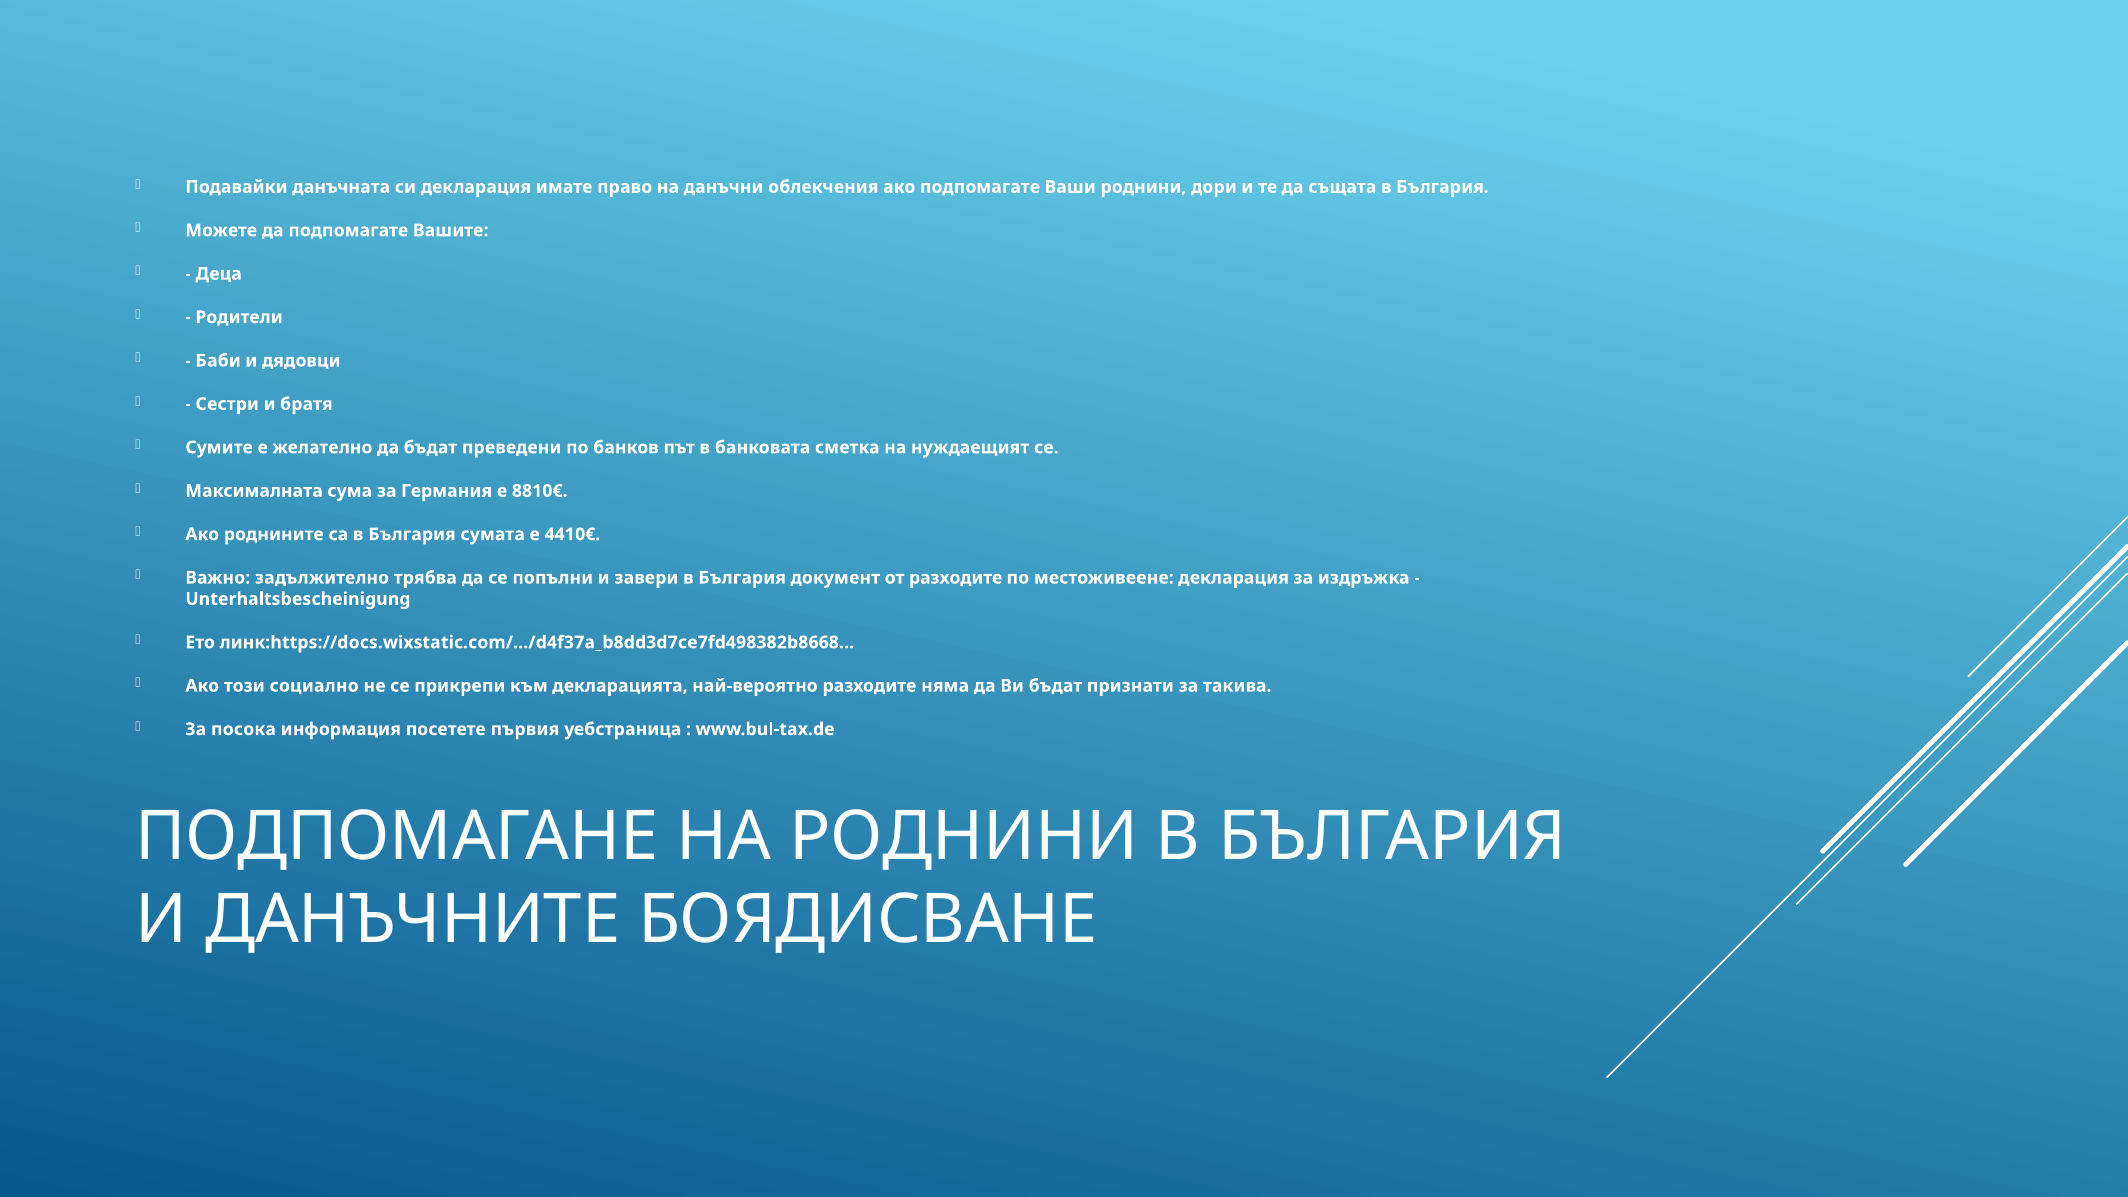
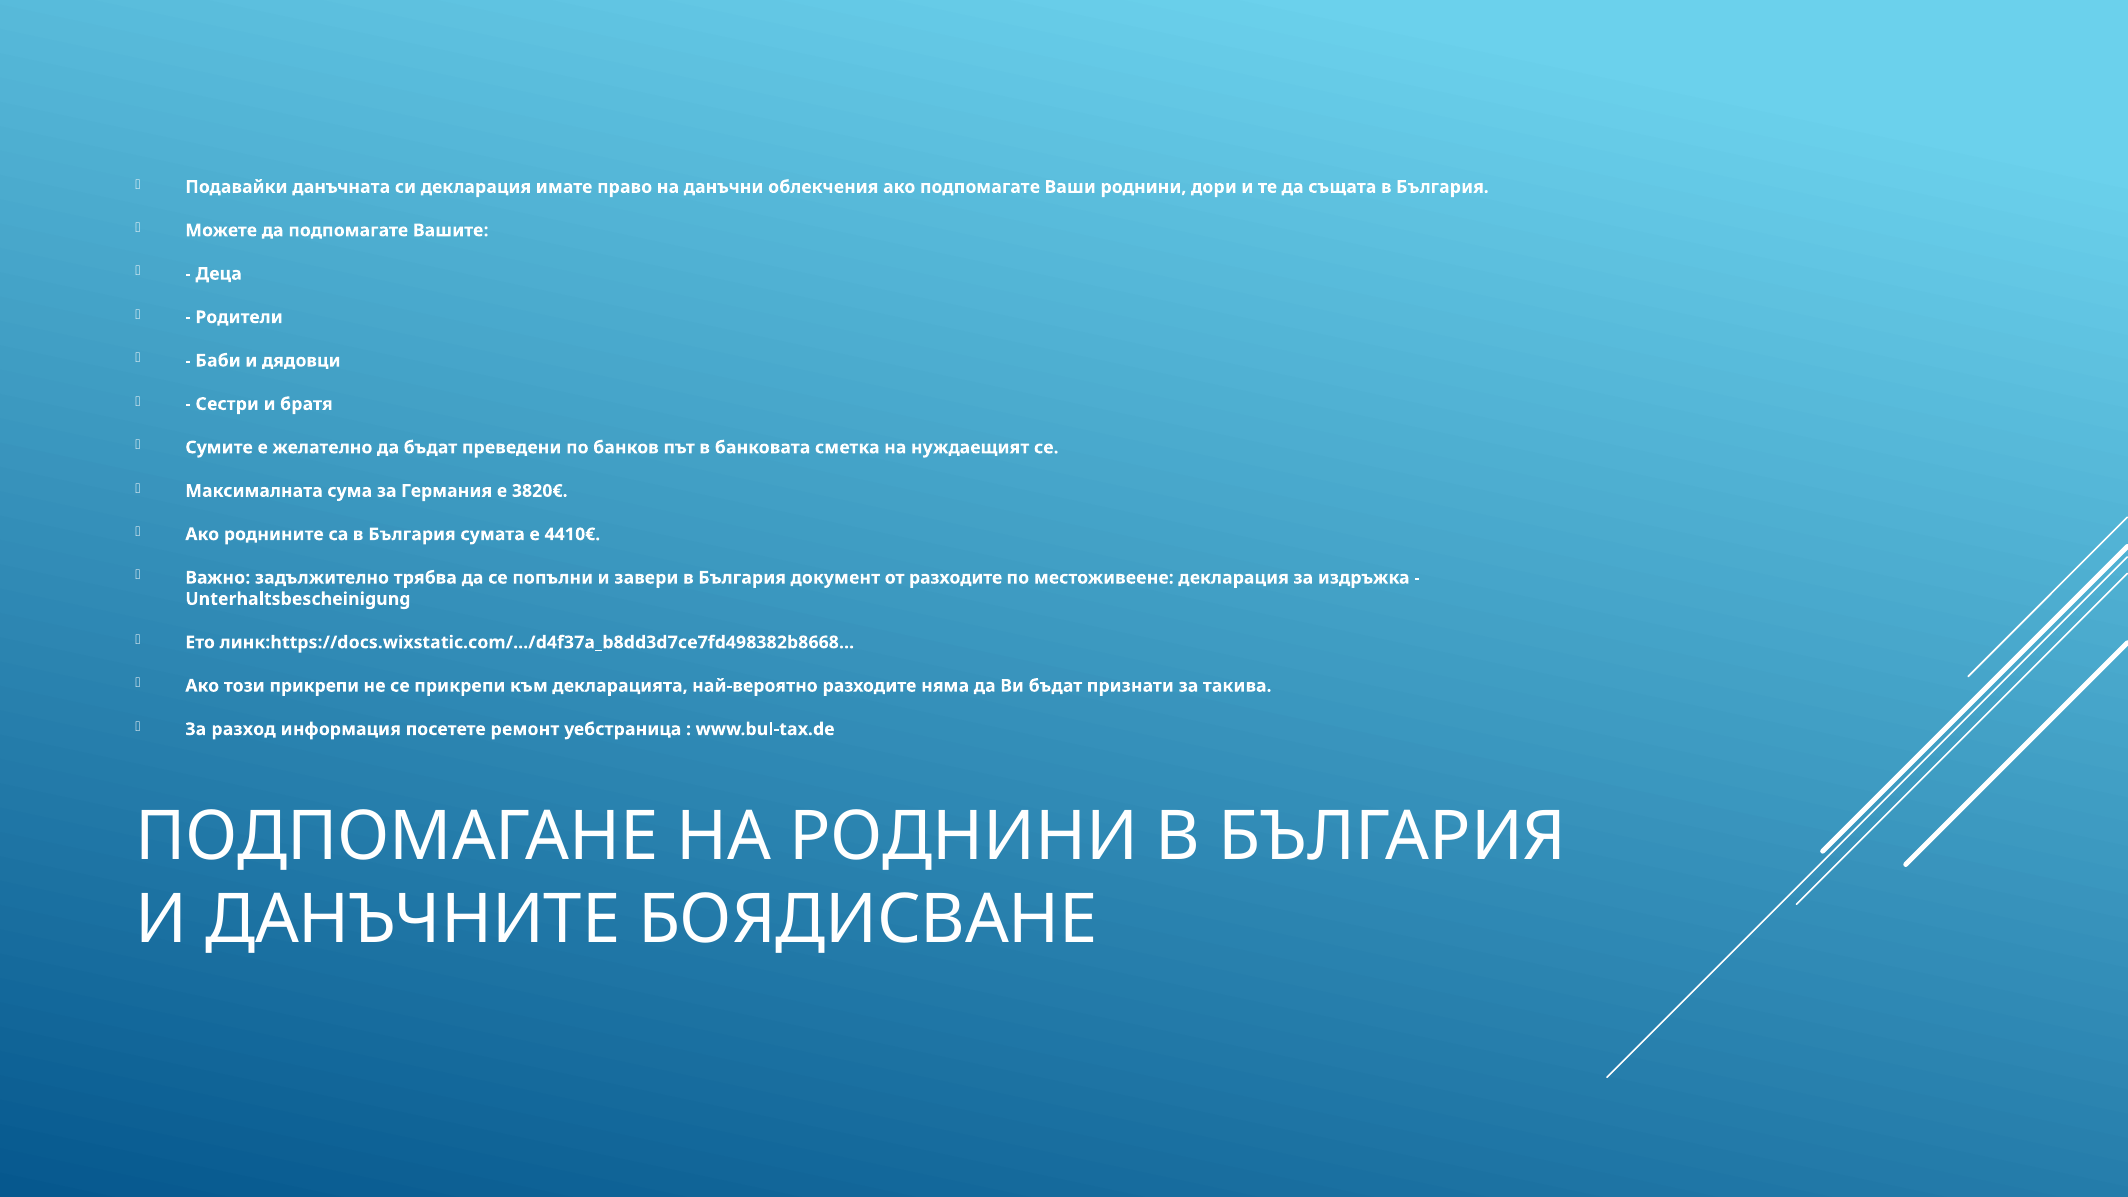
8810€: 8810€ -> 3820€ (540, 491)
този социално: социално -> прикрепи (314, 686)
посока: посока -> разход (244, 729)
първия: първия -> ремонт (525, 729)
